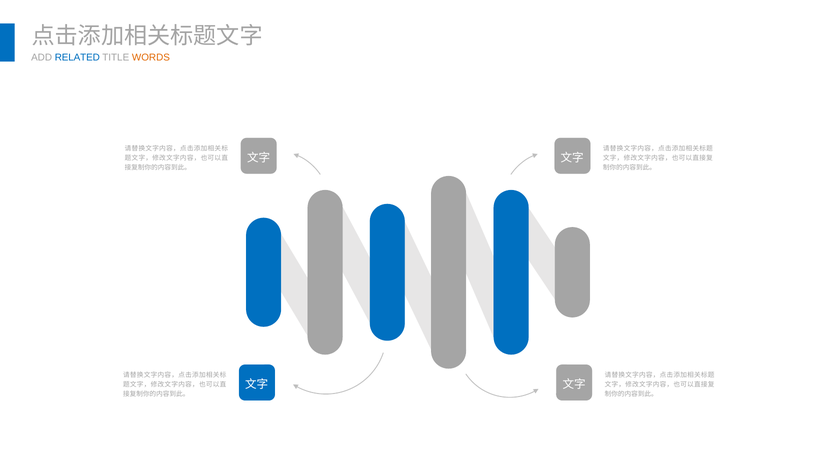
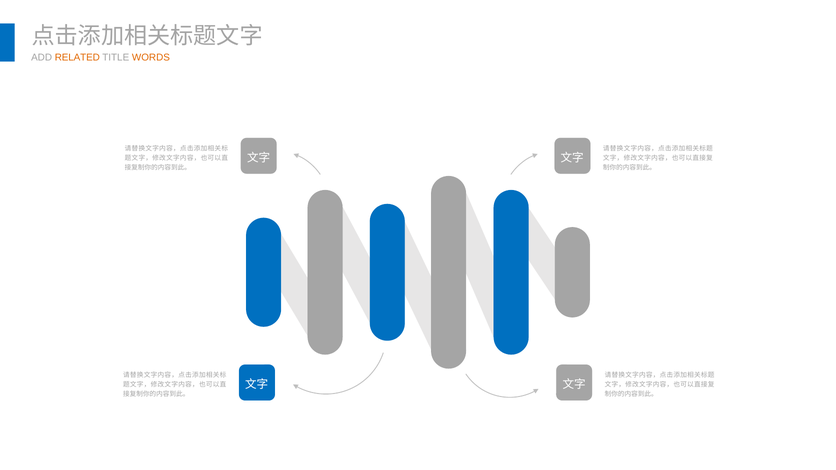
RELATED colour: blue -> orange (77, 57)
